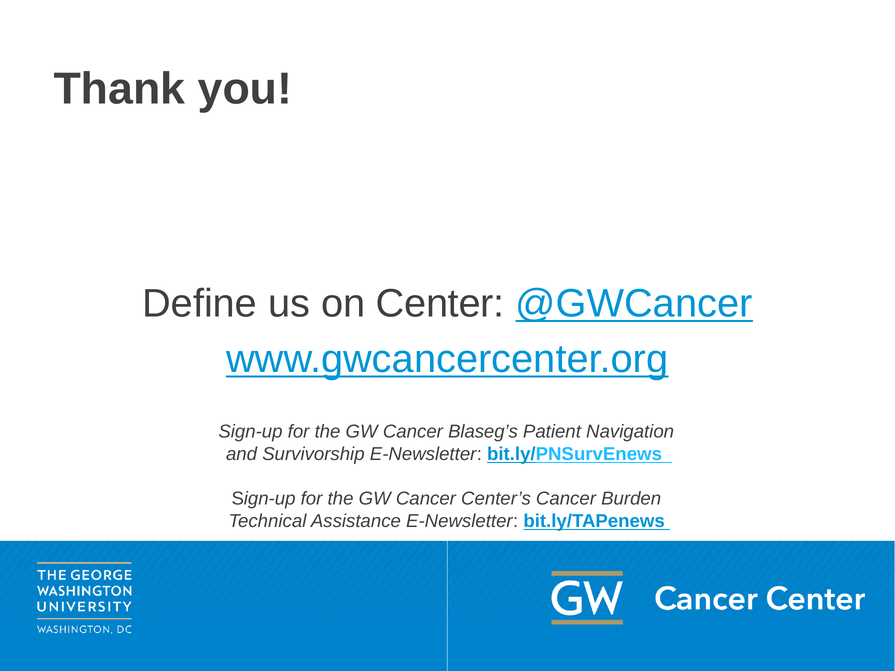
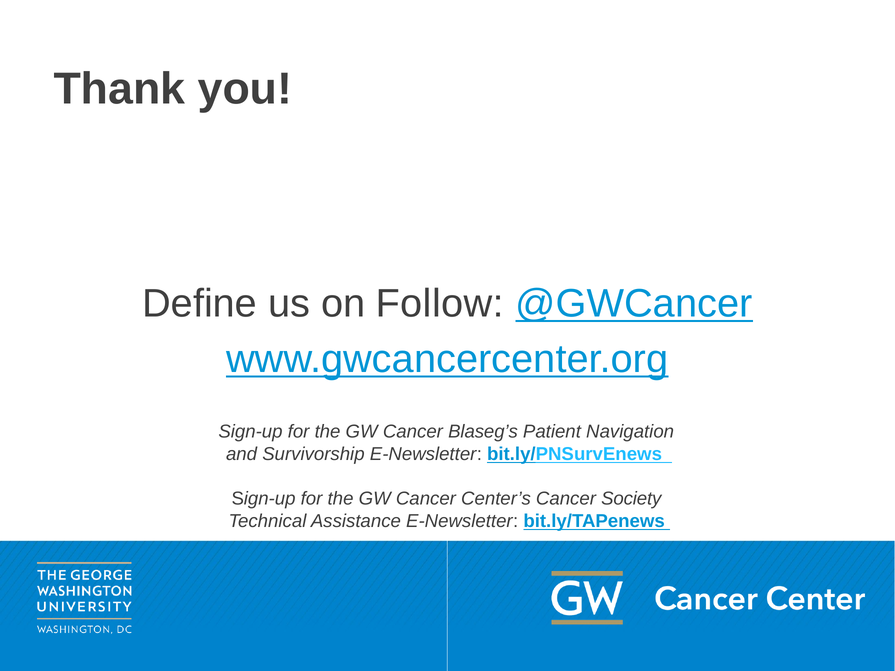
Center: Center -> Follow (440, 304)
Burden: Burden -> Society (631, 499)
